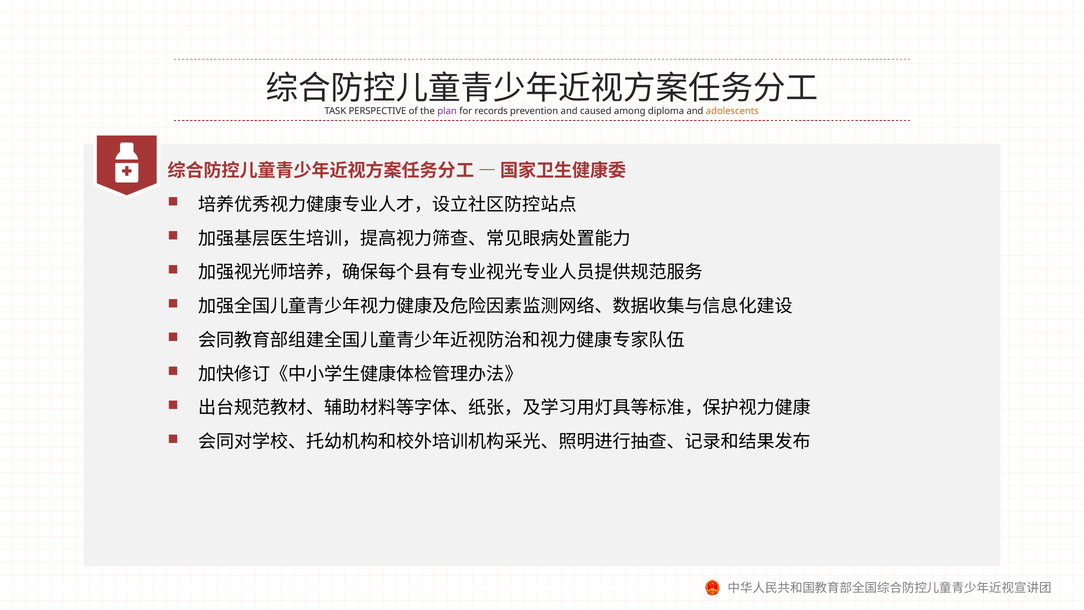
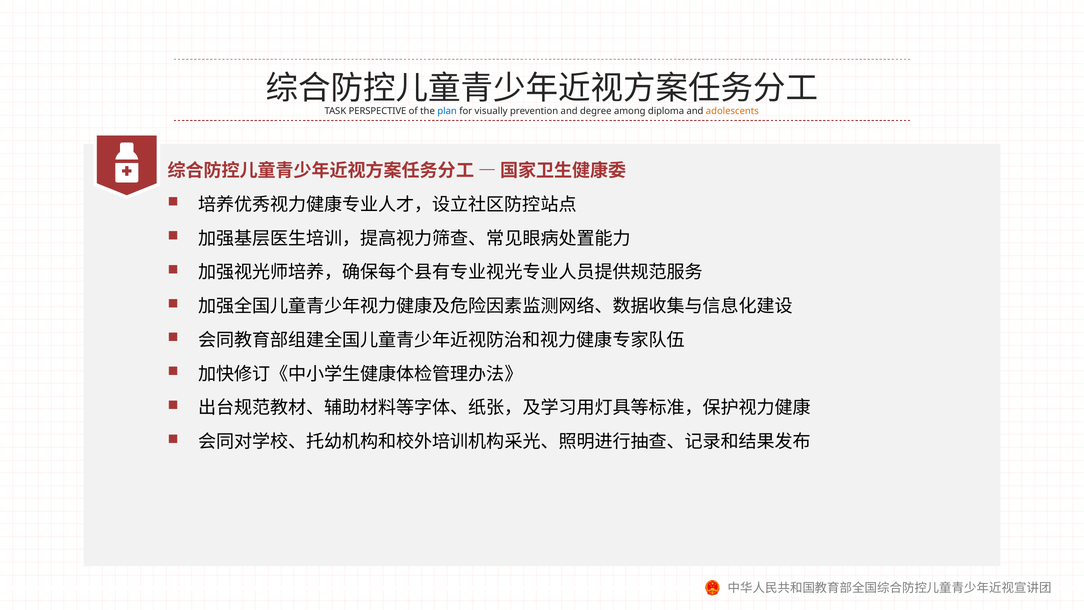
plan colour: purple -> blue (447, 111)
records: records -> visually (491, 111)
caused: caused -> degree (596, 111)
